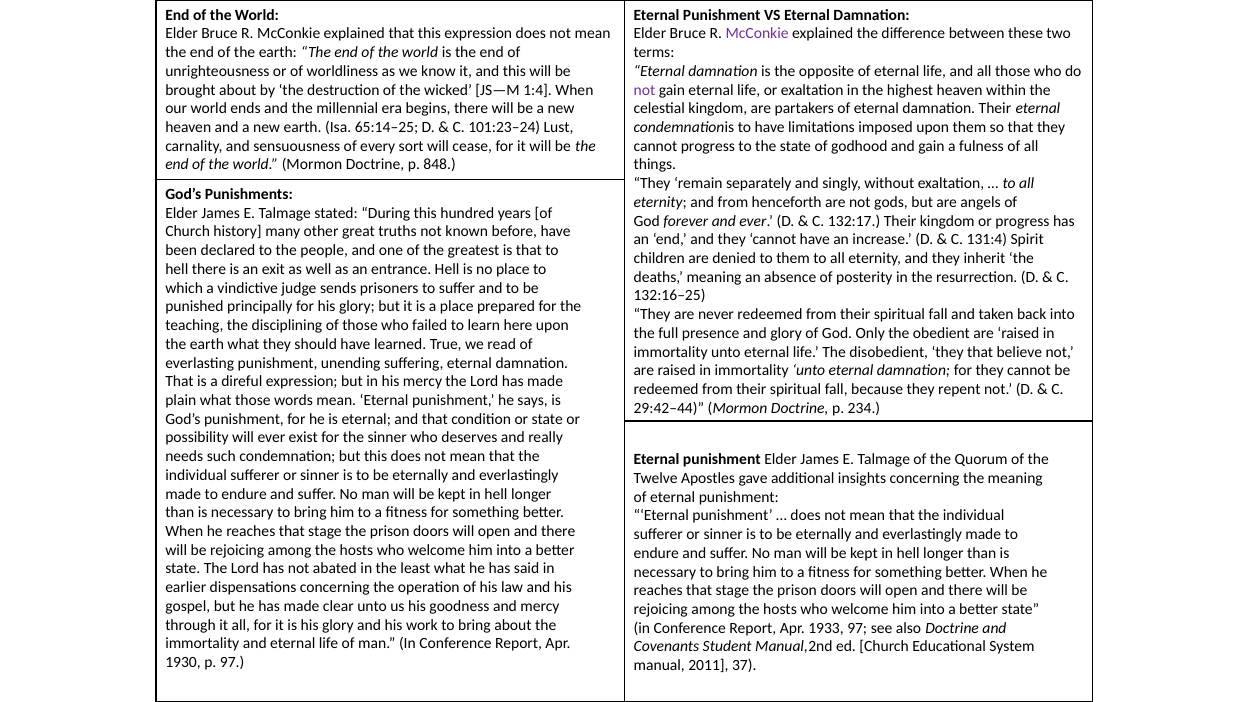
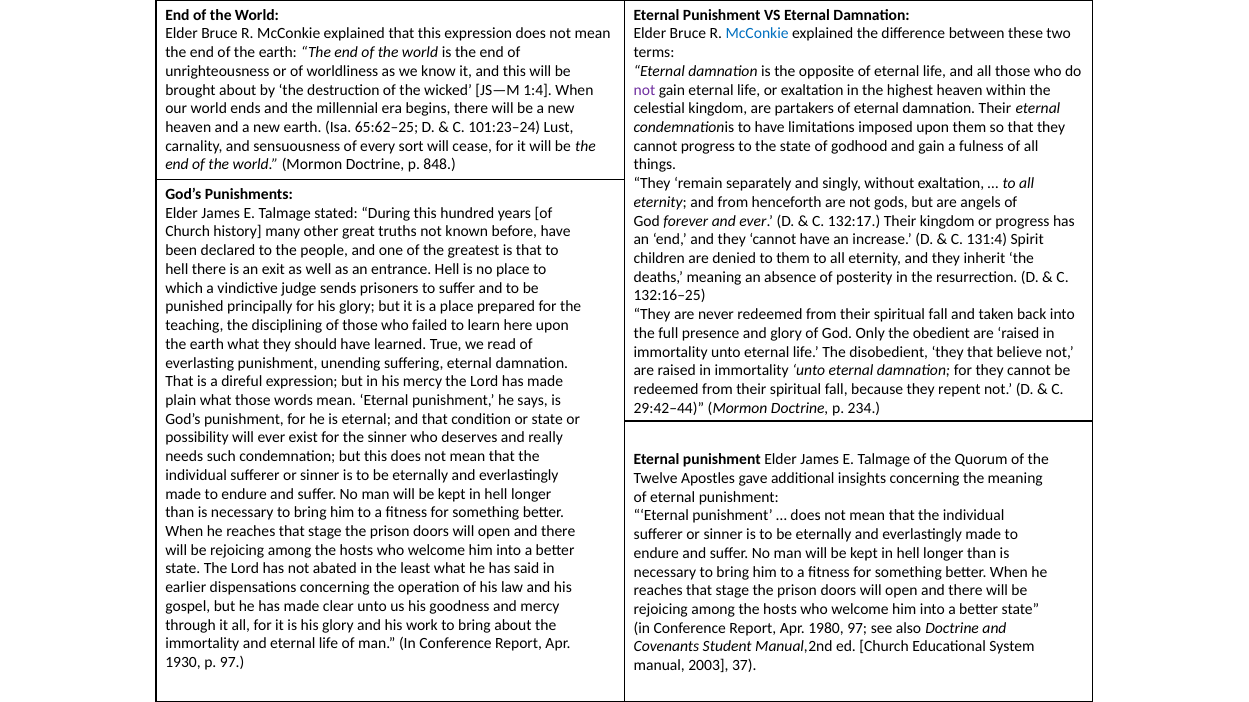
McConkie colour: purple -> blue (757, 34)
65:14–25: 65:14–25 -> 65:62–25 (387, 127)
1933: 1933 -> 1980 (826, 629)
2011: 2011 -> 2003 (708, 666)
